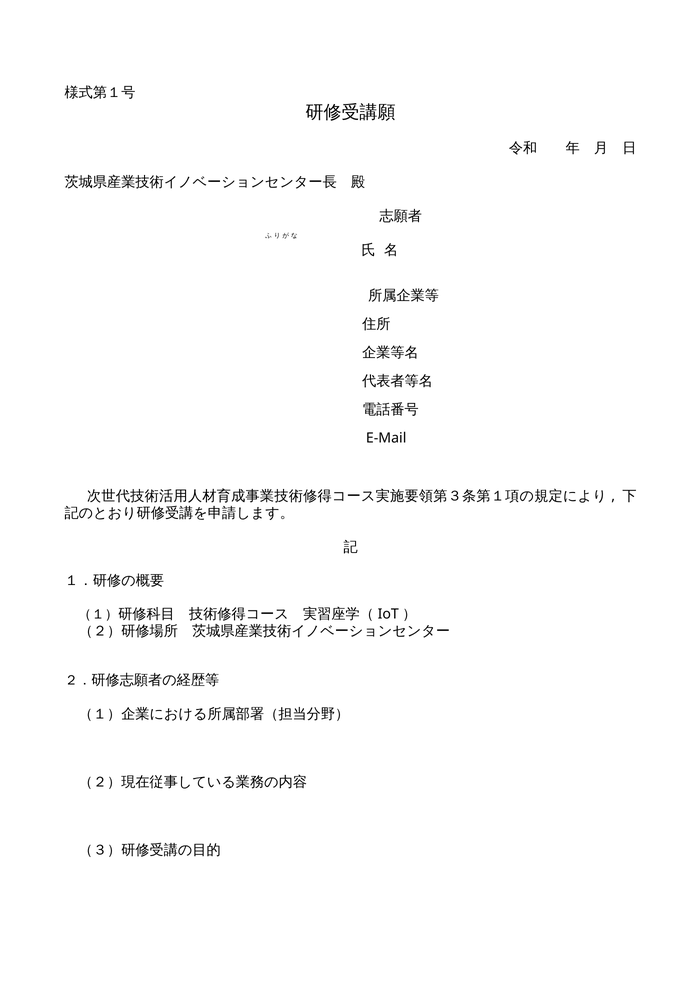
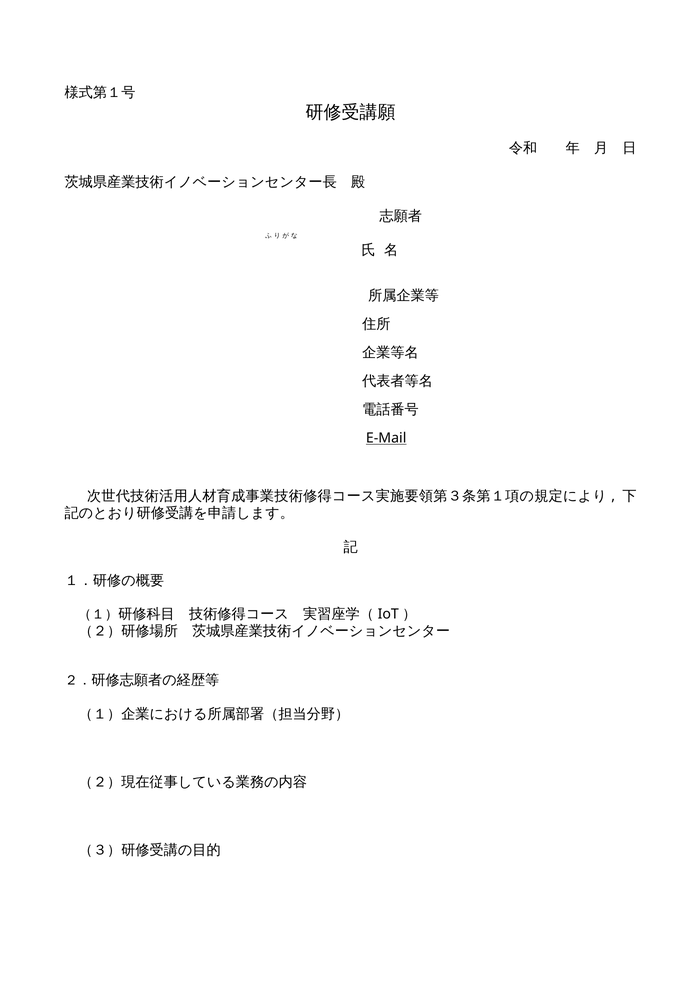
E-Mail underline: none -> present (386, 438)
